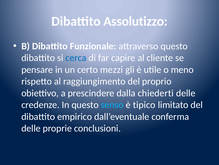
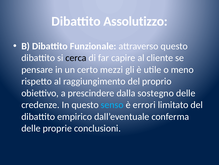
cerca colour: blue -> black (76, 58)
chiederti: chiederti -> sostegno (156, 93)
tipico: tipico -> errori (144, 104)
